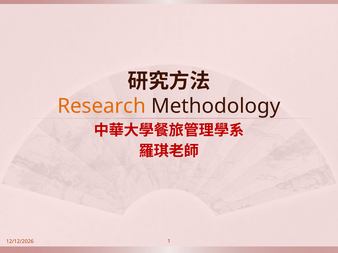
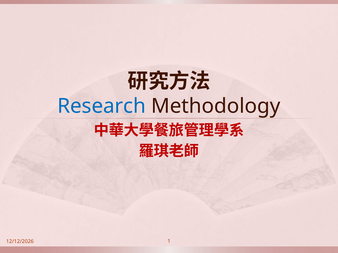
Research colour: orange -> blue (102, 106)
